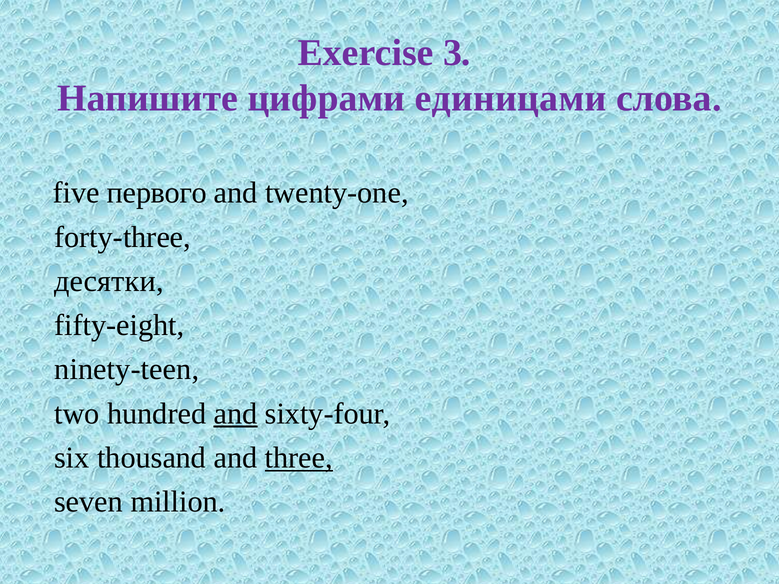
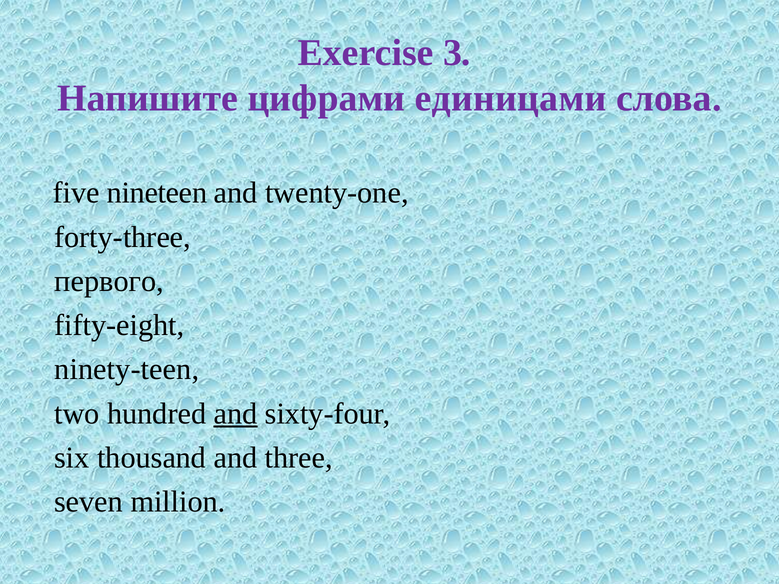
первого: первого -> nineteen (157, 193)
десятки: десятки -> первого (109, 281)
three underline: present -> none (299, 458)
